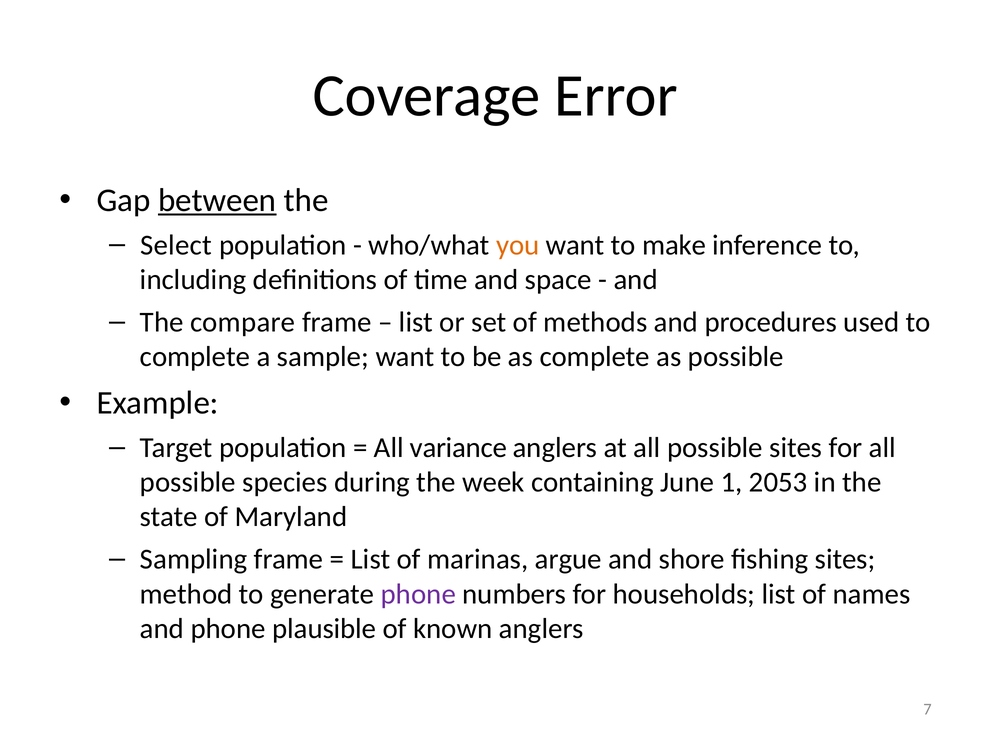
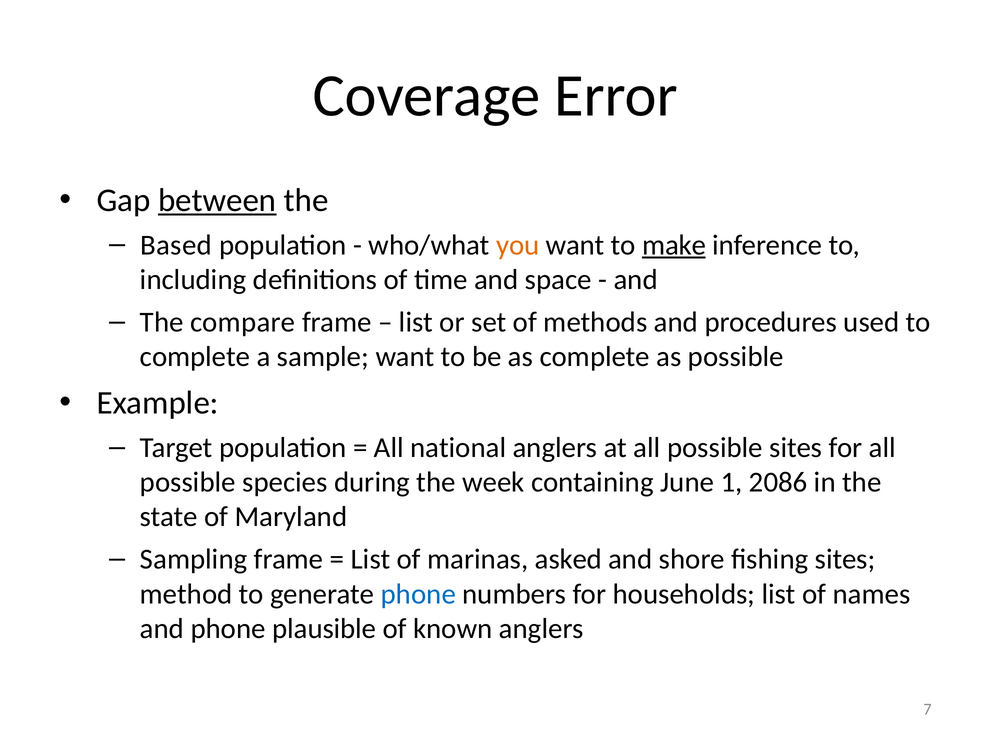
Select: Select -> Based (176, 245)
make underline: none -> present (674, 245)
variance: variance -> national (458, 448)
2053: 2053 -> 2086 (778, 482)
argue: argue -> asked (568, 560)
phone colour: purple -> blue (418, 594)
